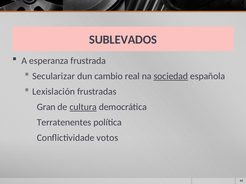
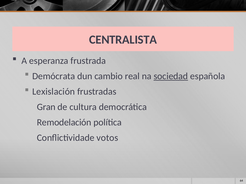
SUBLEVADOS: SUBLEVADOS -> CENTRALISTA (123, 40)
Secularizar: Secularizar -> Demócrata (54, 76)
cultura underline: present -> none (83, 107)
Terratenentes: Terratenentes -> Remodelación (64, 123)
